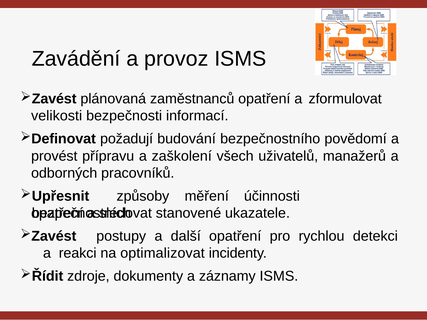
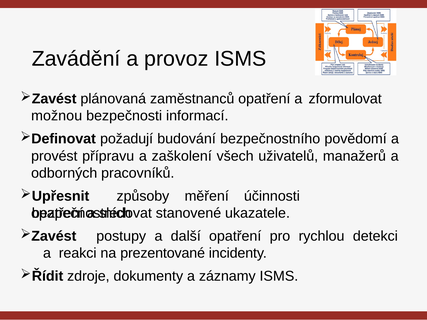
velikosti: velikosti -> možnou (57, 116)
optimalizovat: optimalizovat -> prezentované (163, 253)
